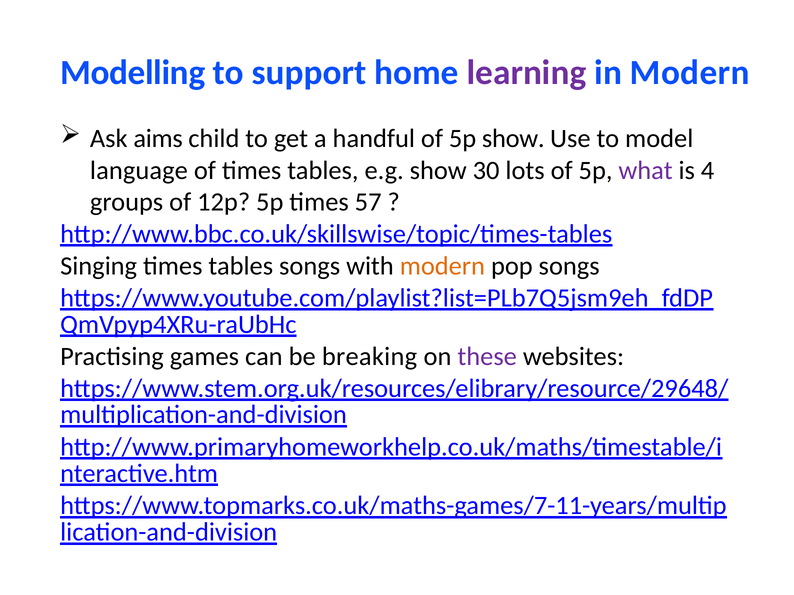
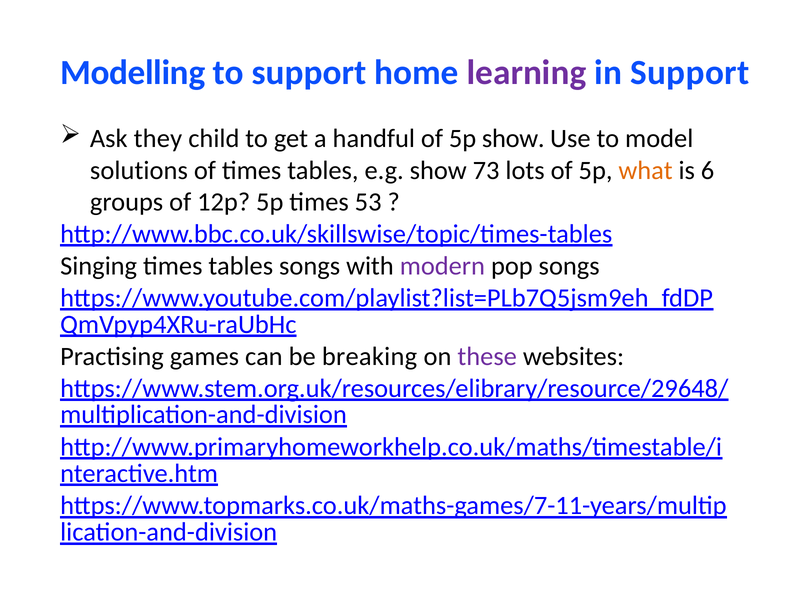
in Modern: Modern -> Support (690, 73)
aims: aims -> they (158, 139)
language: language -> solutions (139, 171)
30: 30 -> 73 (486, 171)
what colour: purple -> orange (646, 171)
4: 4 -> 6 (708, 171)
57: 57 -> 53 (368, 202)
modern colour: orange -> purple (442, 266)
